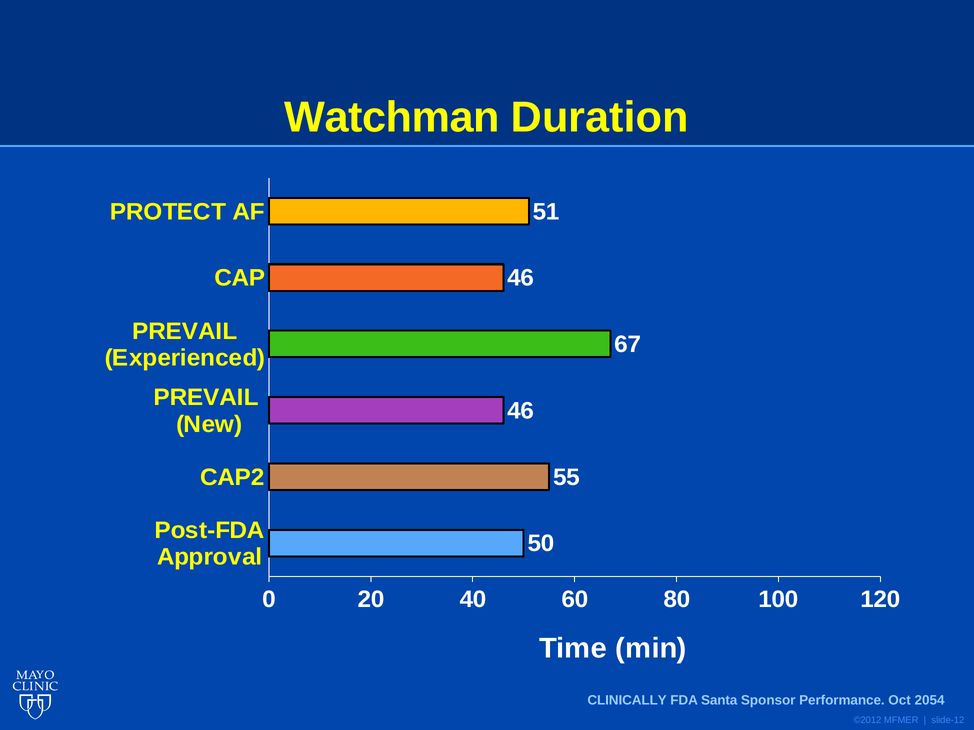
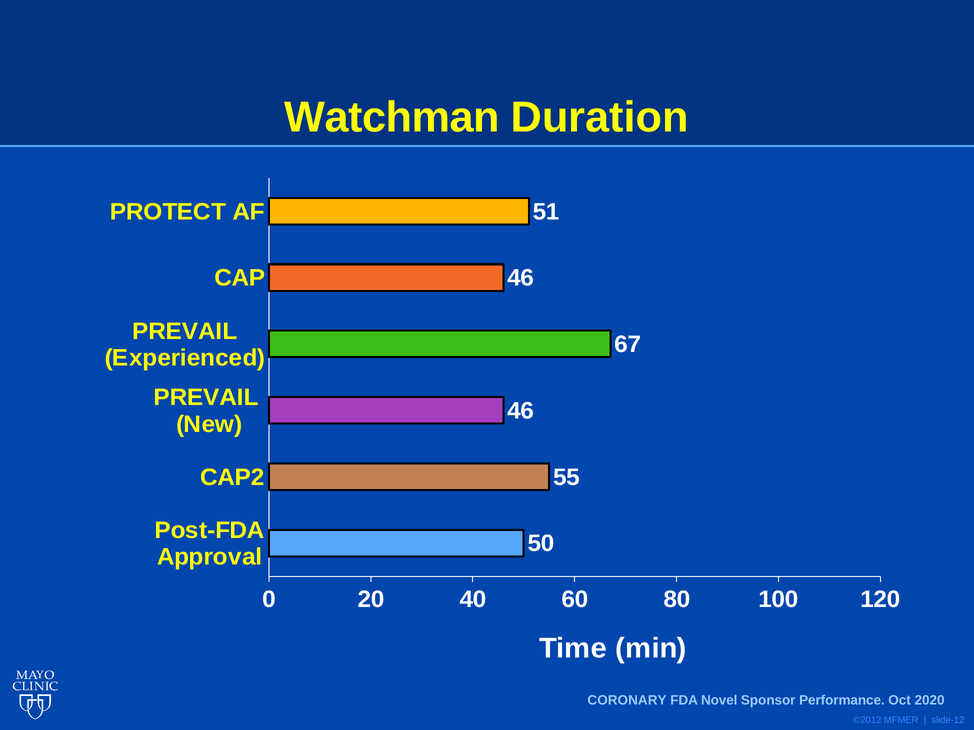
CLINICALLY: CLINICALLY -> CORONARY (627, 701)
Santa: Santa -> Novel (719, 701)
2054: 2054 -> 2020 (930, 701)
